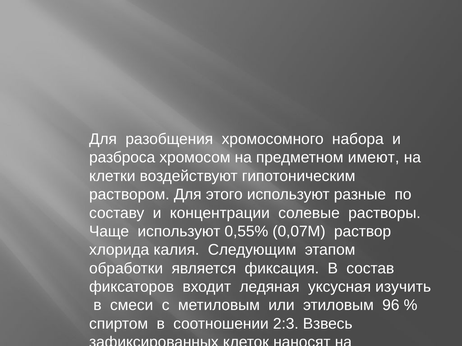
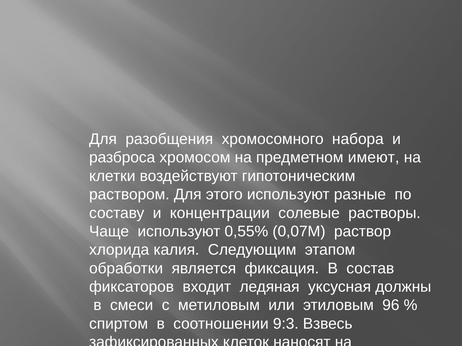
изучить: изучить -> должны (403, 287)
2:3: 2:3 -> 9:3 (286, 324)
